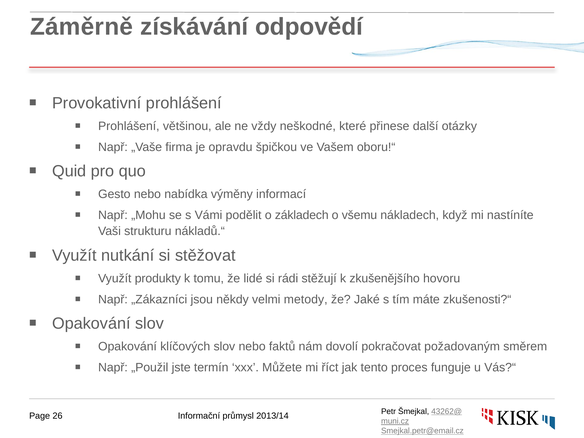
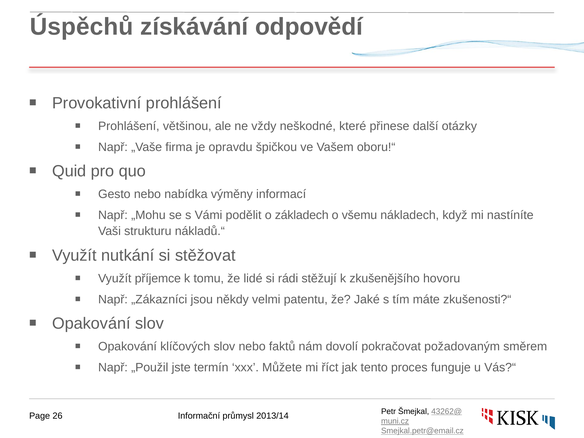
Záměrně: Záměrně -> Úspěchů (82, 27)
produkty: produkty -> příjemce (158, 278)
metody: metody -> patentu (306, 299)
